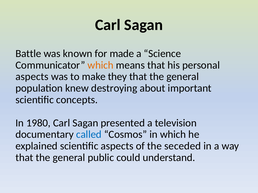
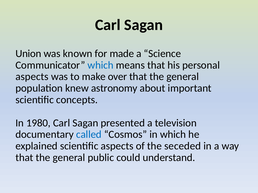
Battle: Battle -> Union (28, 54)
which colour: orange -> blue (101, 65)
they: they -> over (117, 77)
destroying: destroying -> astronomy (114, 88)
